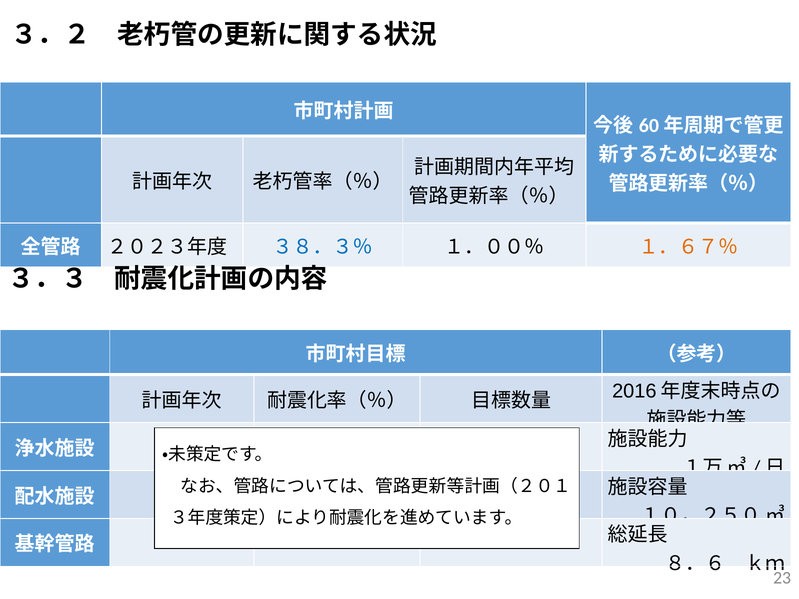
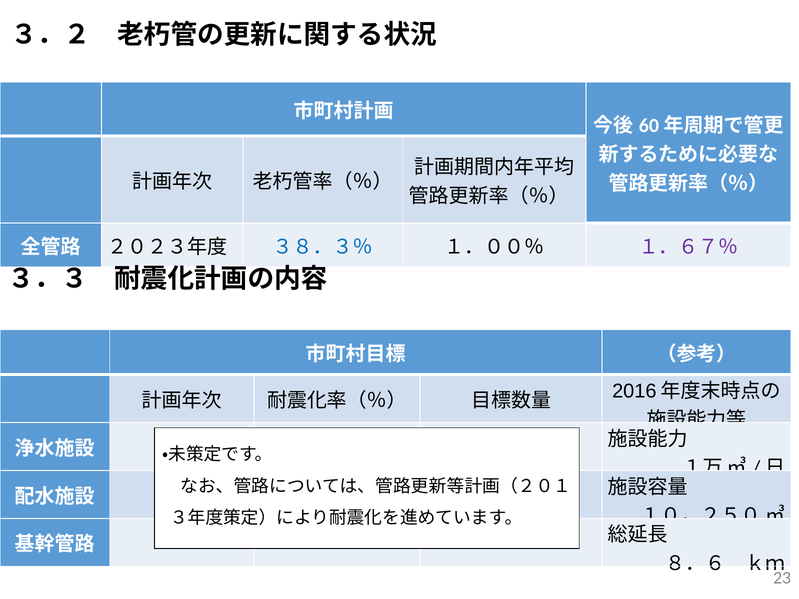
１．６７％ colour: orange -> purple (688, 247)
